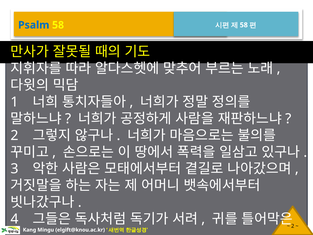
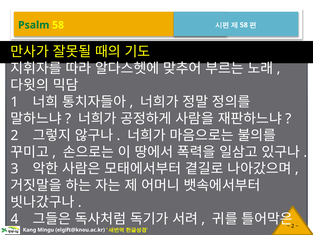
Psalm colour: blue -> green (34, 25)
